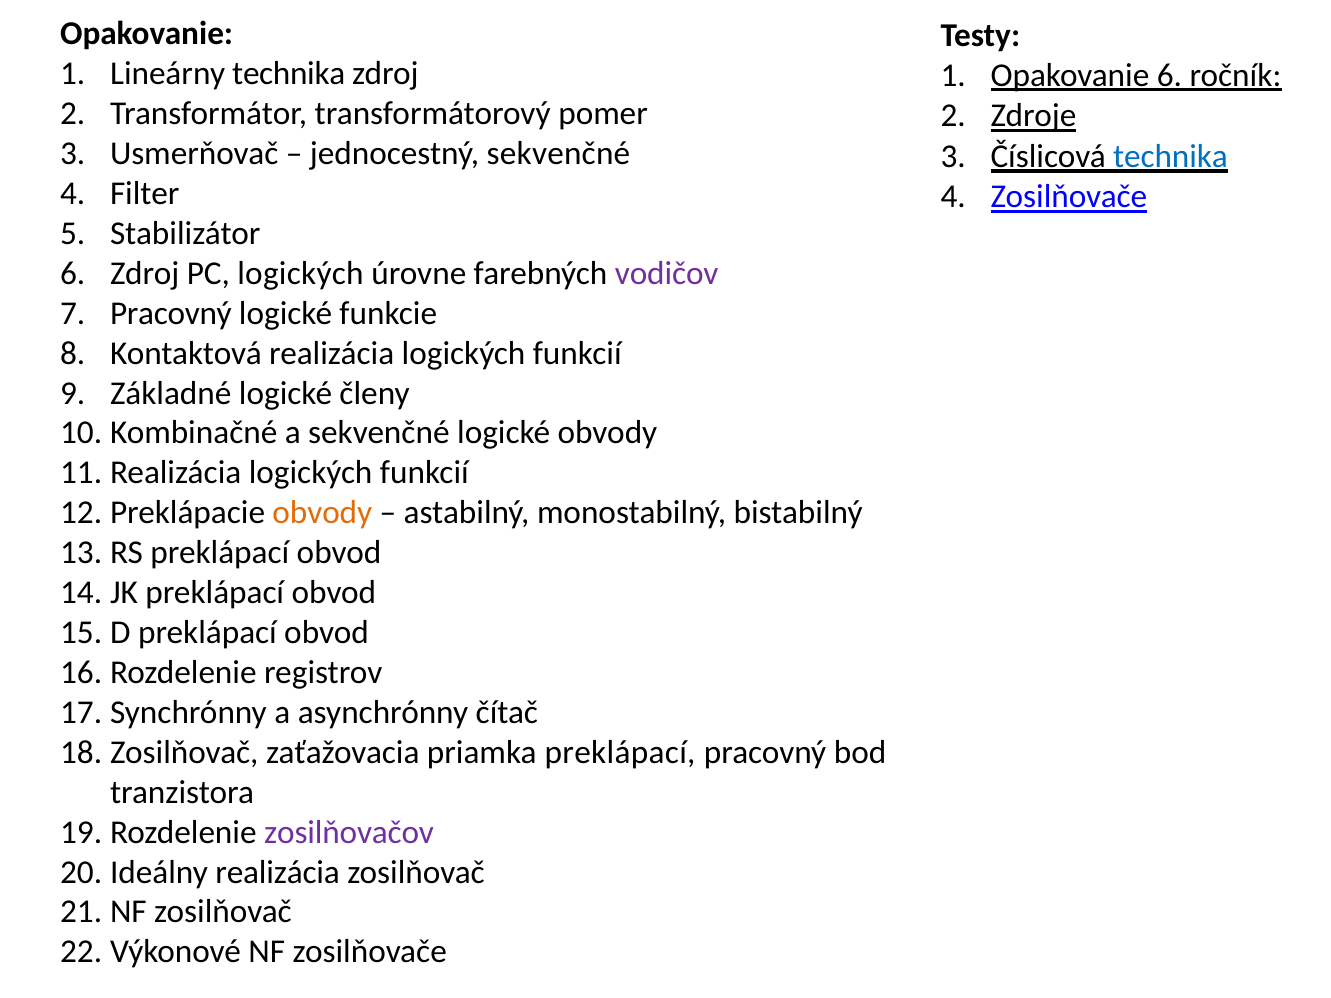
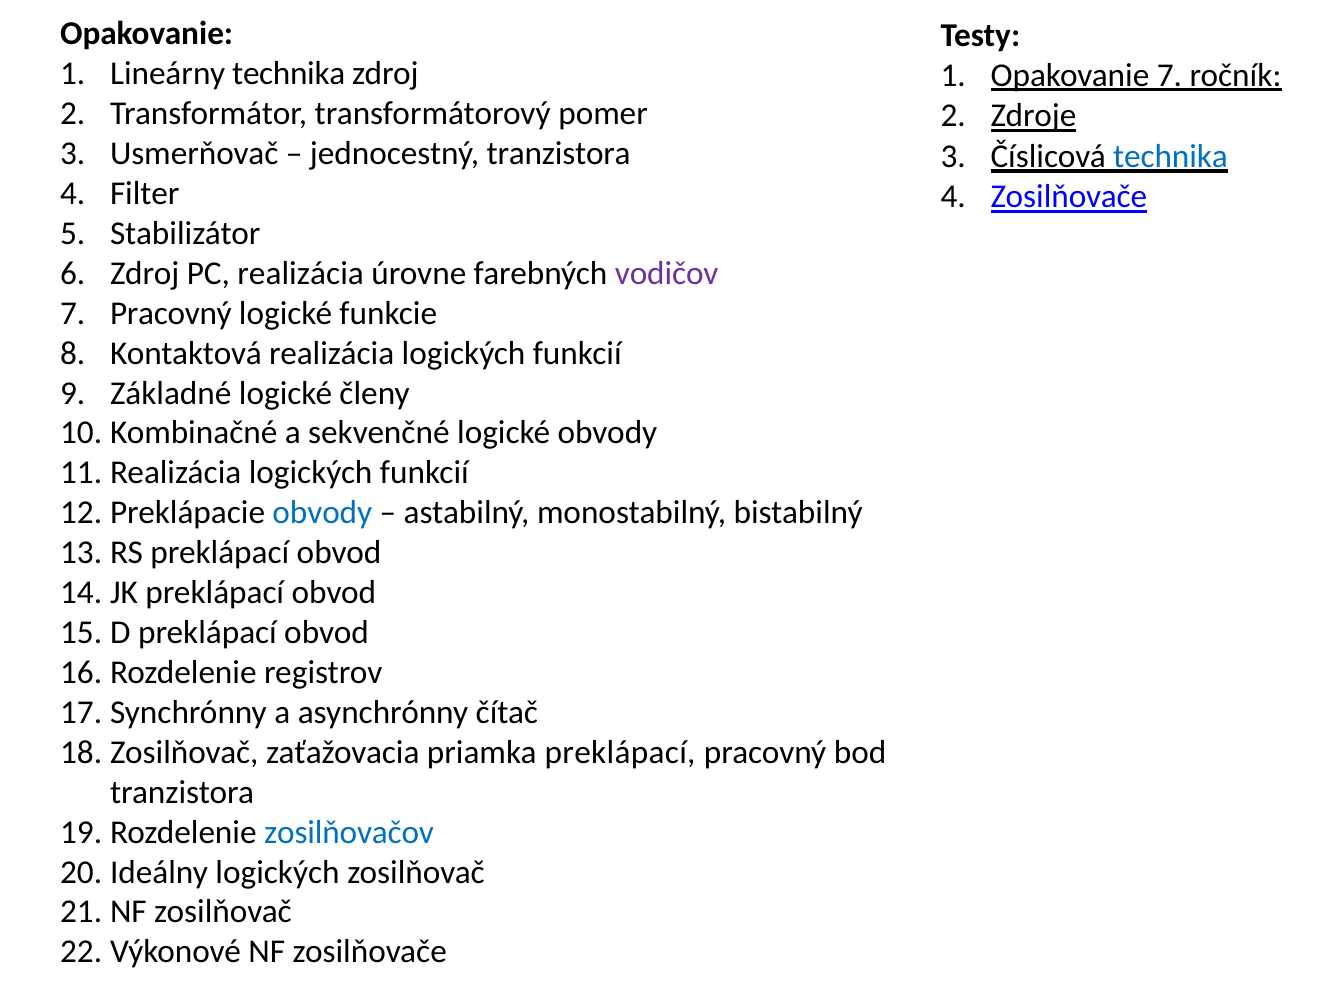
Opakovanie 6: 6 -> 7 (1169, 75)
jednocestný sekvenčné: sekvenčné -> tranzistora (559, 154)
PC logických: logických -> realizácia (301, 273)
obvody colour: orange -> blue (322, 513)
zosilňovačov colour: purple -> blue (349, 832)
realizácia: realizácia -> logických (278, 872)
